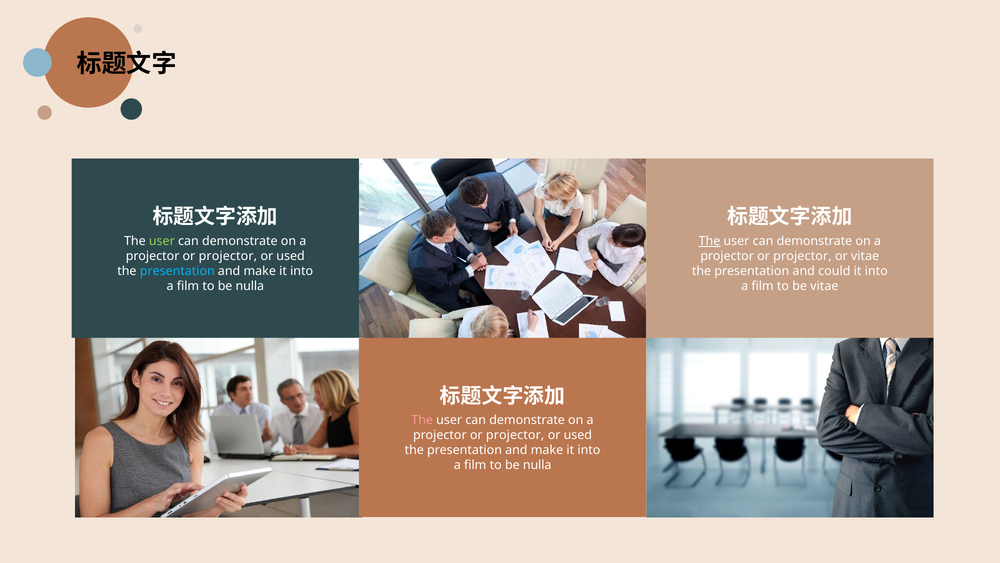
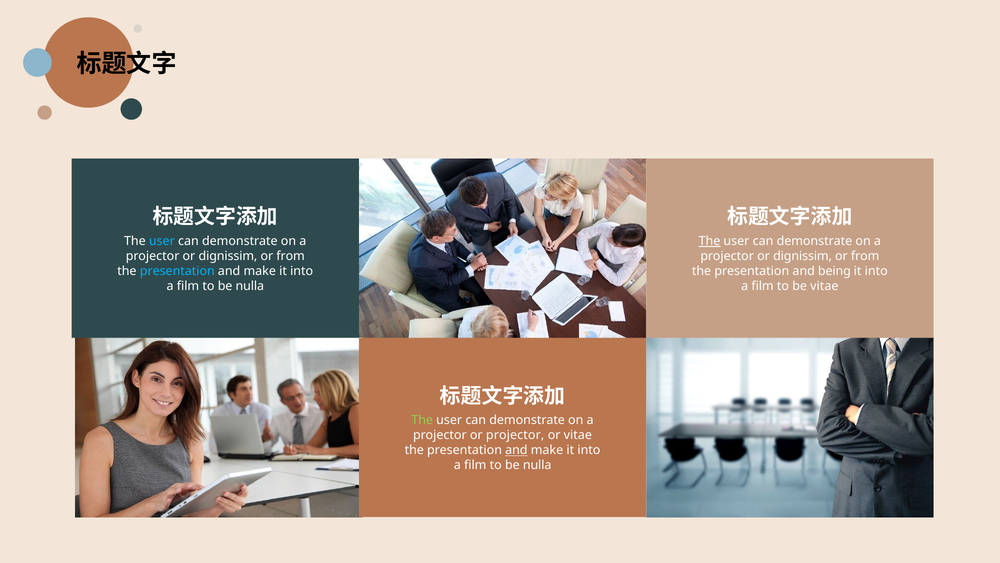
user colour: light green -> light blue (162, 241)
projector: projector -> dignissim (228, 256)
used: used -> from (291, 256)
projector: projector -> dignissim (803, 256)
vitae: vitae -> from (865, 256)
could: could -> being (834, 271)
The colour: pink -> light green (422, 420)
used: used -> vitae (578, 435)
and underline: none -> present (516, 450)
